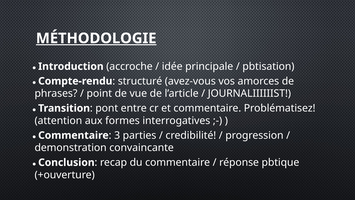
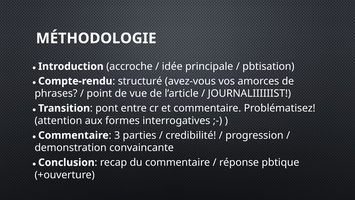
MÉTHODOLOGIE underline: present -> none (96, 38)
